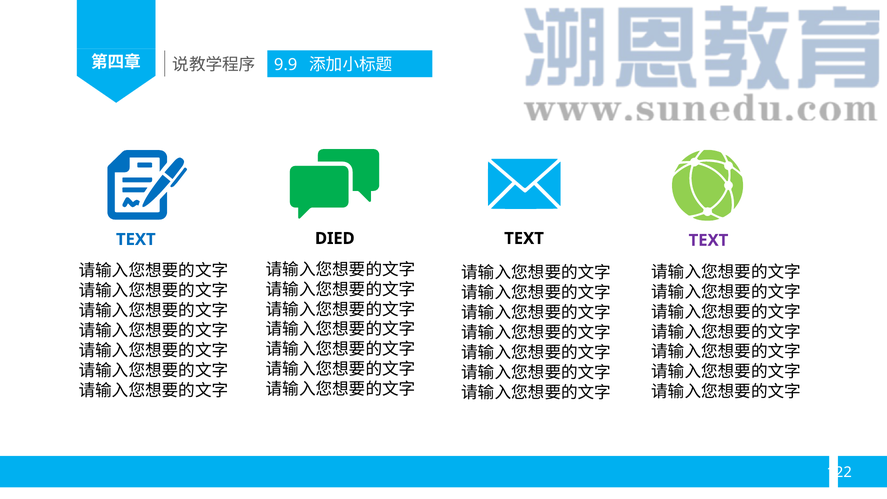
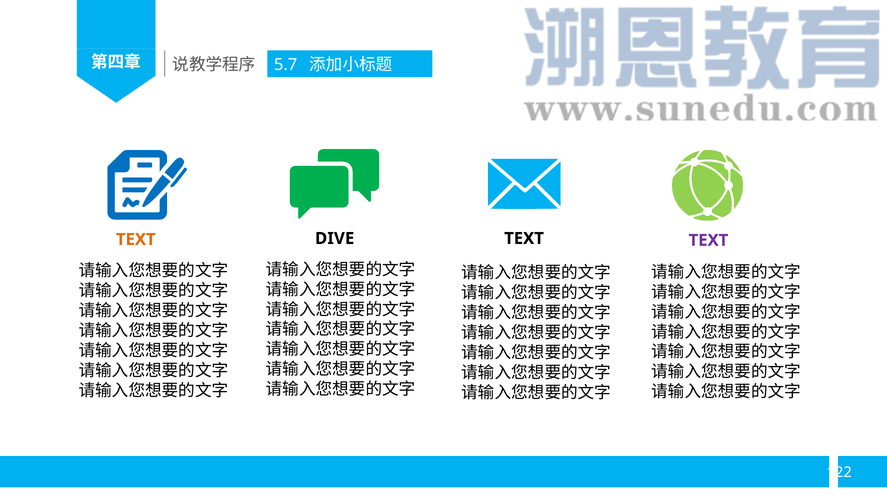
9.9: 9.9 -> 5.7 (286, 65)
DIED: DIED -> DIVE (335, 238)
TEXT colour: blue -> orange (136, 239)
